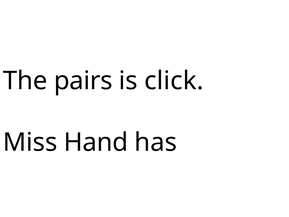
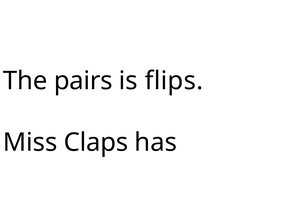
click: click -> flips (174, 81)
Hand: Hand -> Claps (96, 142)
